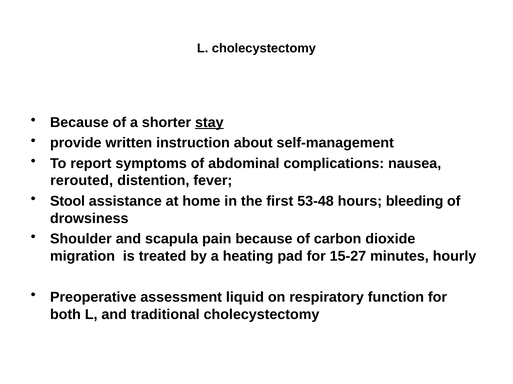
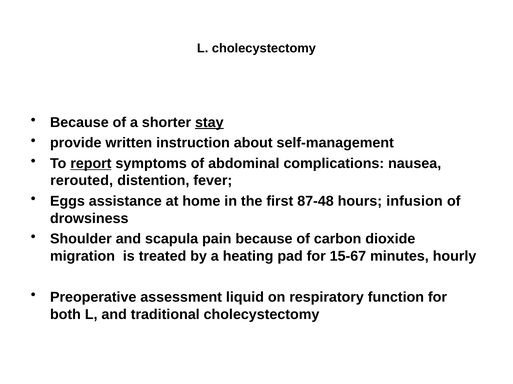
report underline: none -> present (91, 164)
Stool: Stool -> Eggs (67, 202)
53-48: 53-48 -> 87-48 (315, 202)
bleeding: bleeding -> infusion (414, 202)
15-27: 15-27 -> 15-67 (348, 257)
